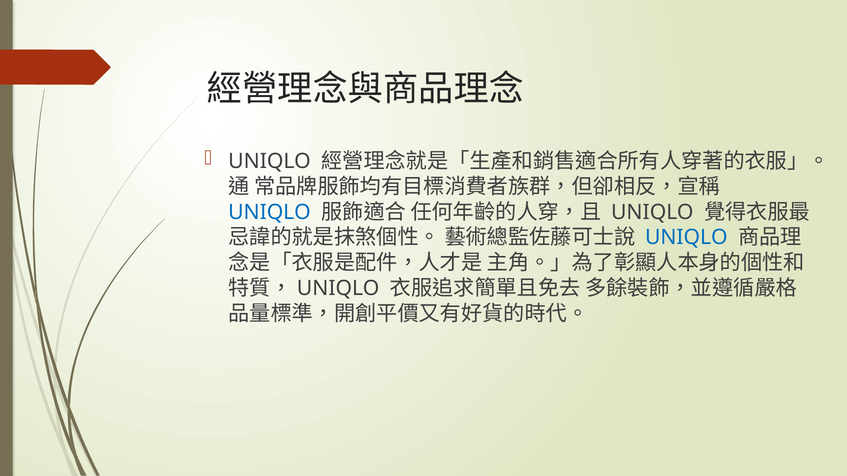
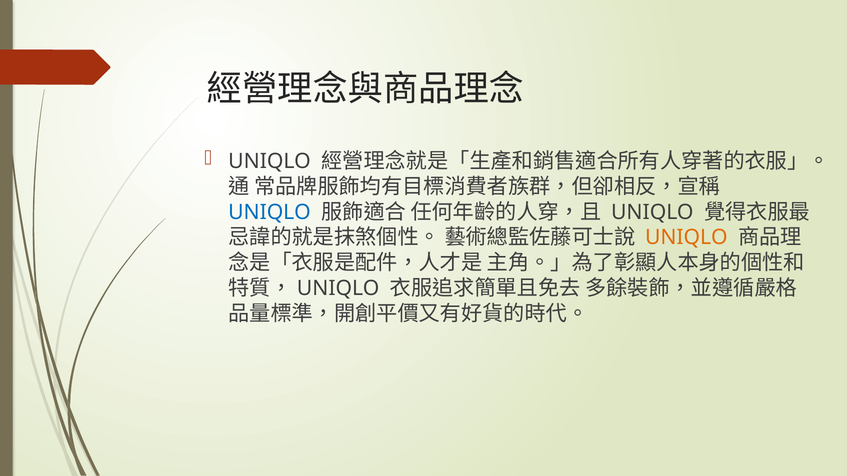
UNIQLO colour: blue -> orange (686, 238)
